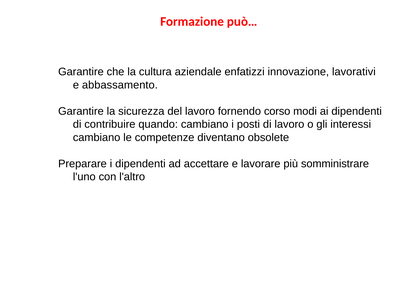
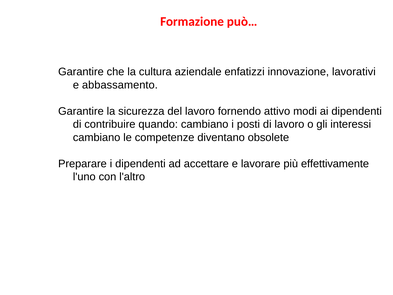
corso: corso -> attivo (277, 111)
somministrare: somministrare -> effettivamente (335, 164)
